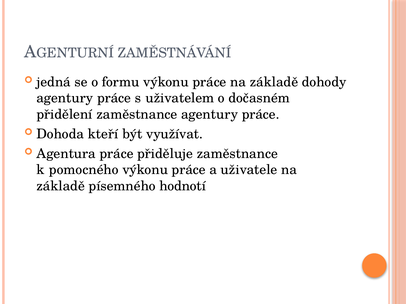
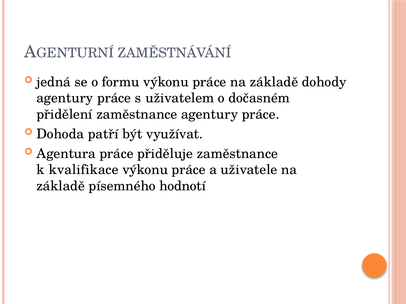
kteří: kteří -> patří (103, 134)
pomocného: pomocného -> kvalifikace (84, 170)
